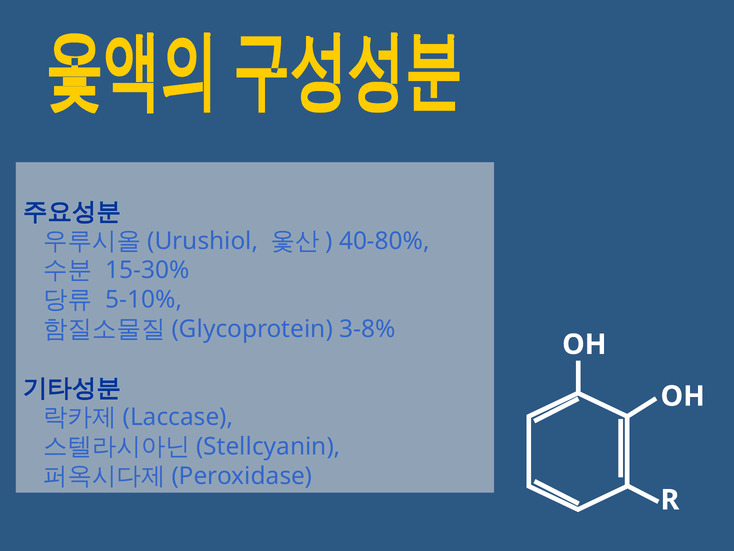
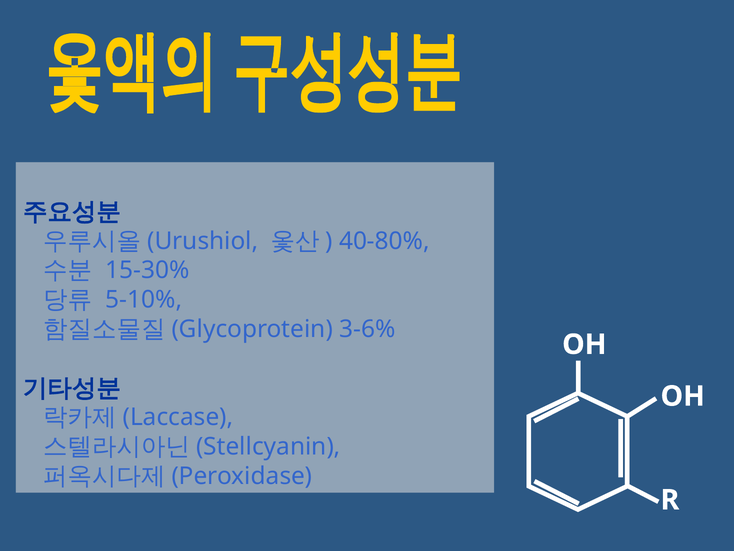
3-8%: 3-8% -> 3-6% (367, 329)
